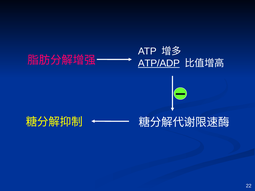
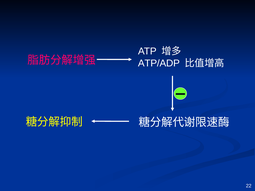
ATP/ADP underline: present -> none (159, 63)
